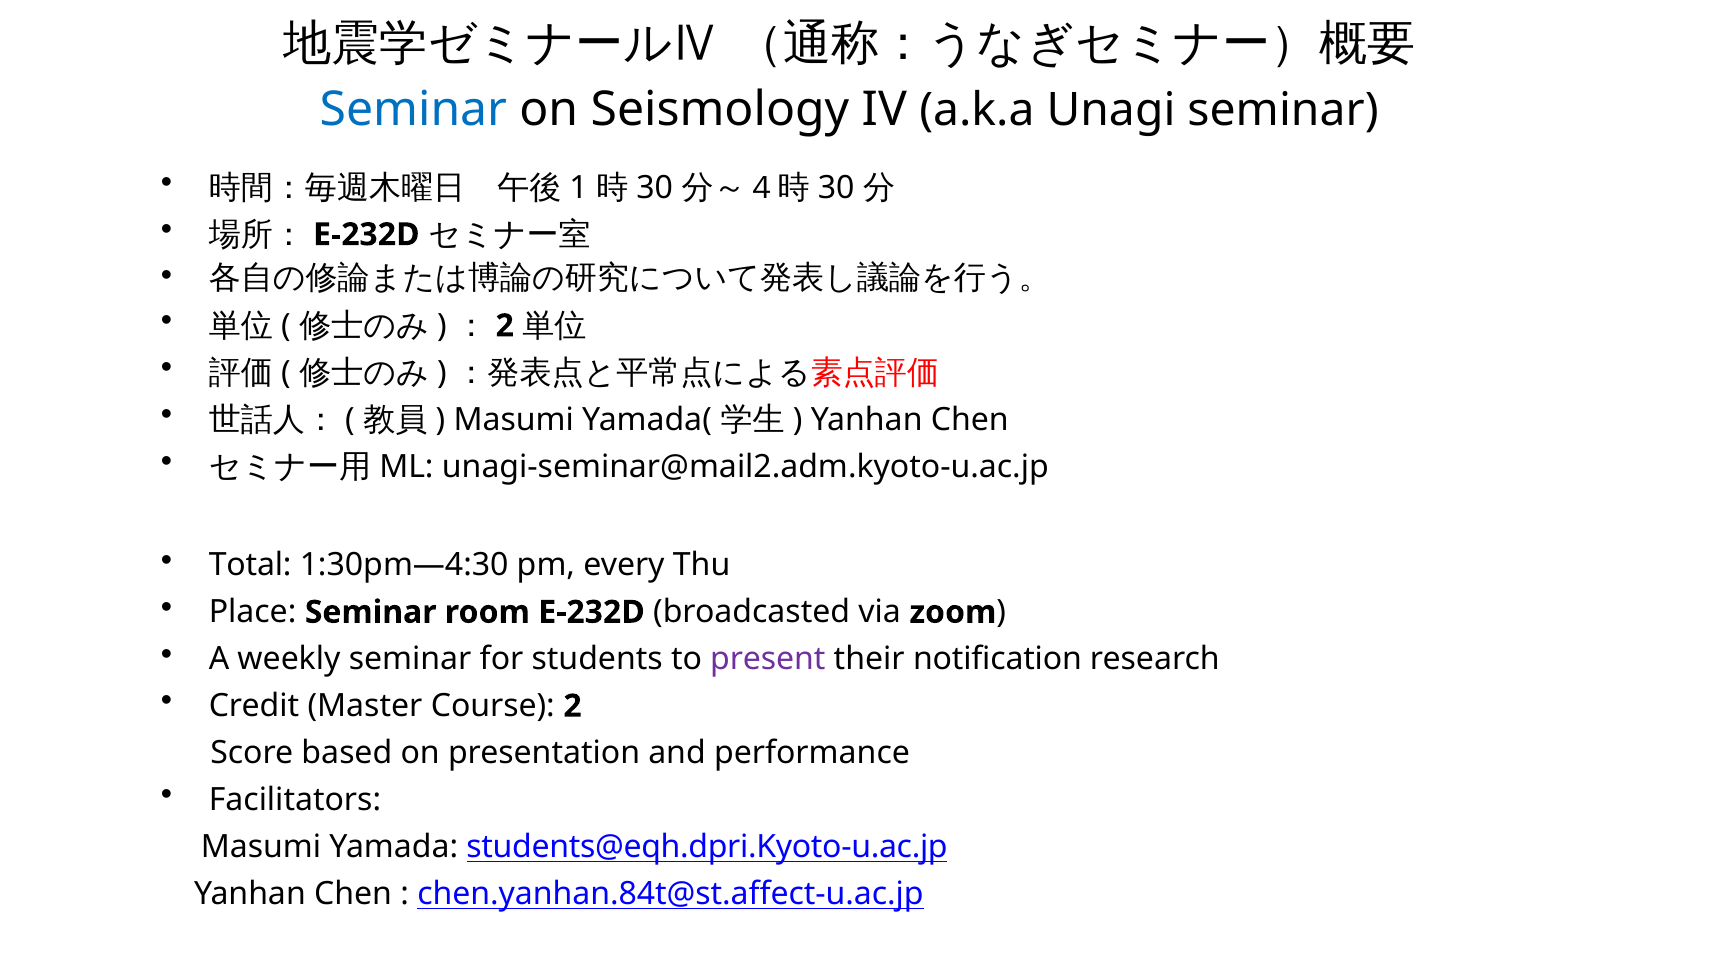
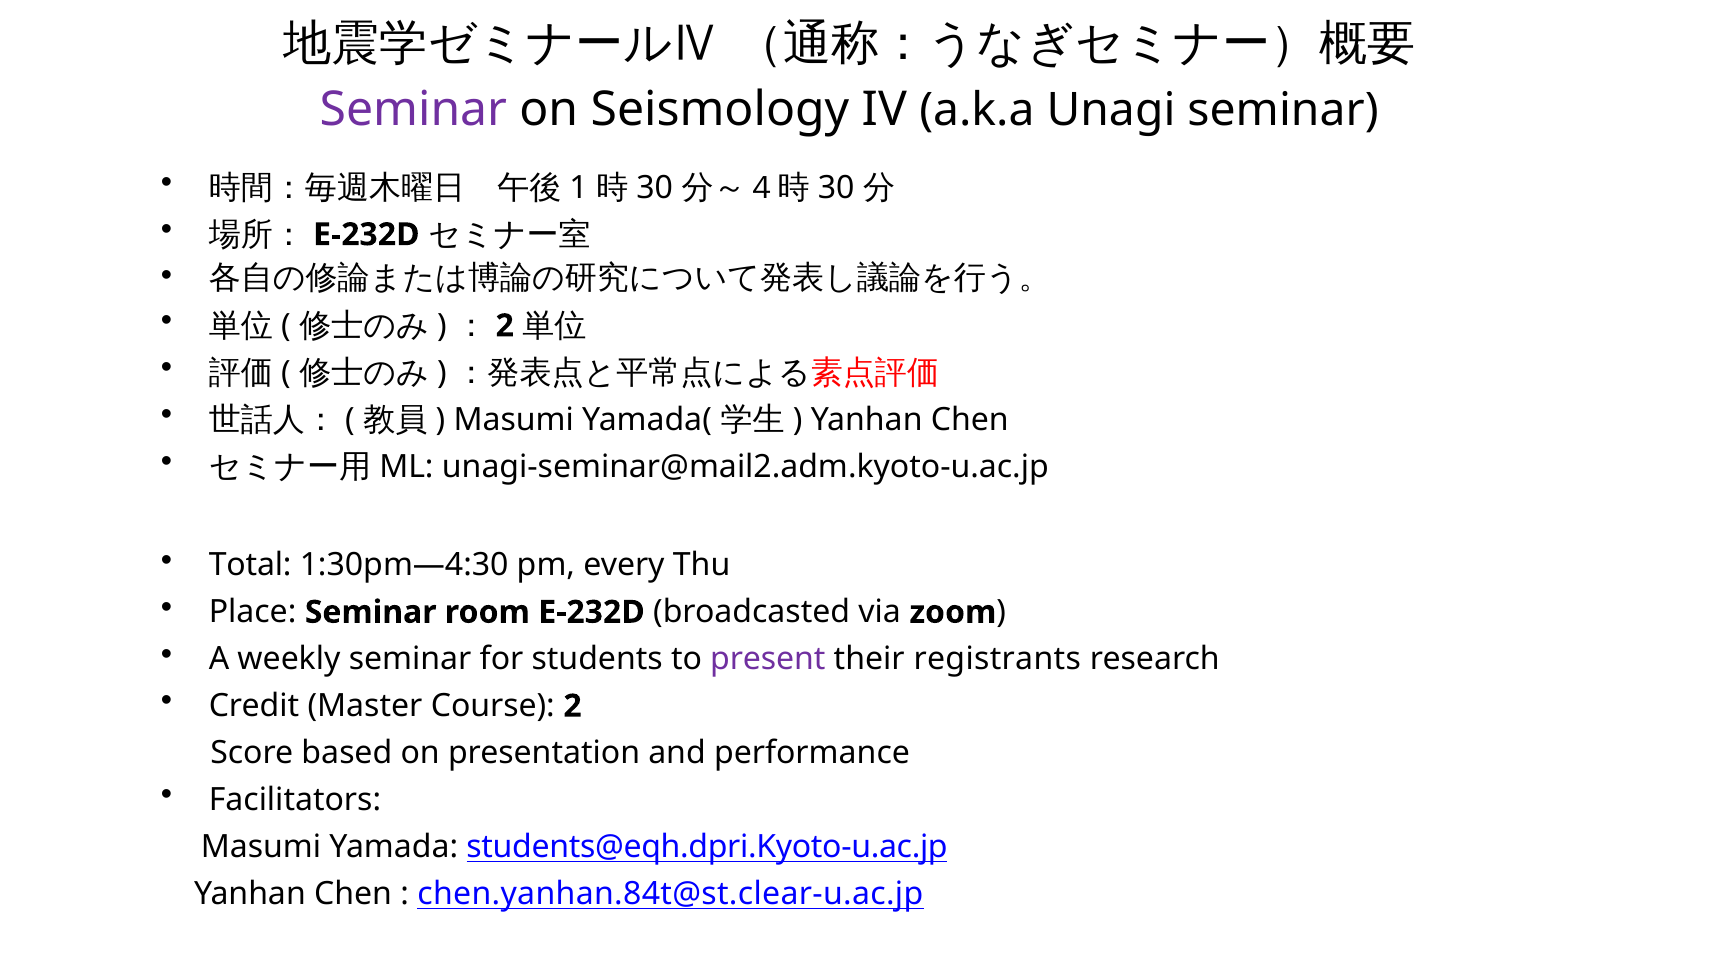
Seminar colour: blue -> purple (413, 109)
notification: notification -> registrants (997, 659)
chen.yanhan.84t@st.affect-u.ac.jp: chen.yanhan.84t@st.affect-u.ac.jp -> chen.yanhan.84t@st.clear-u.ac.jp (670, 894)
